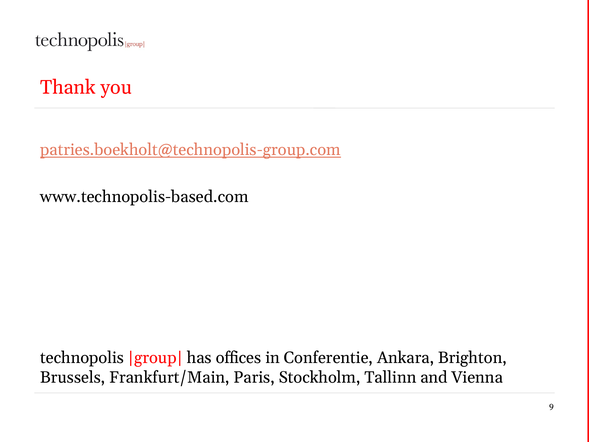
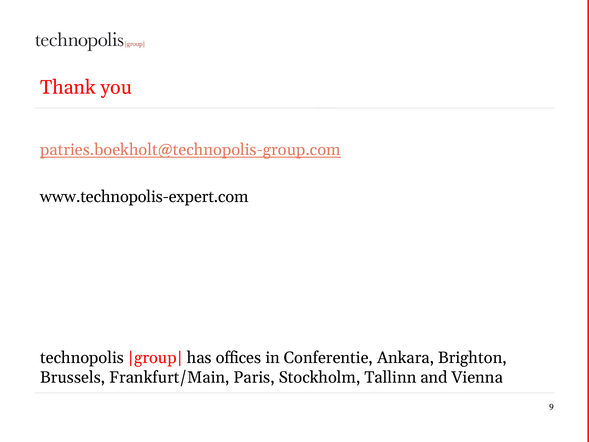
www.technopolis-based.com: www.technopolis-based.com -> www.technopolis-expert.com (144, 197)
